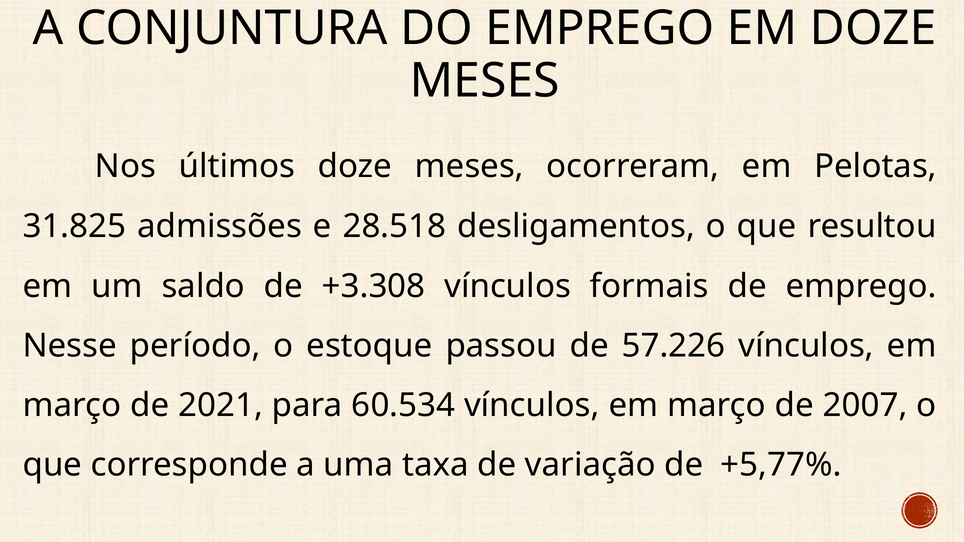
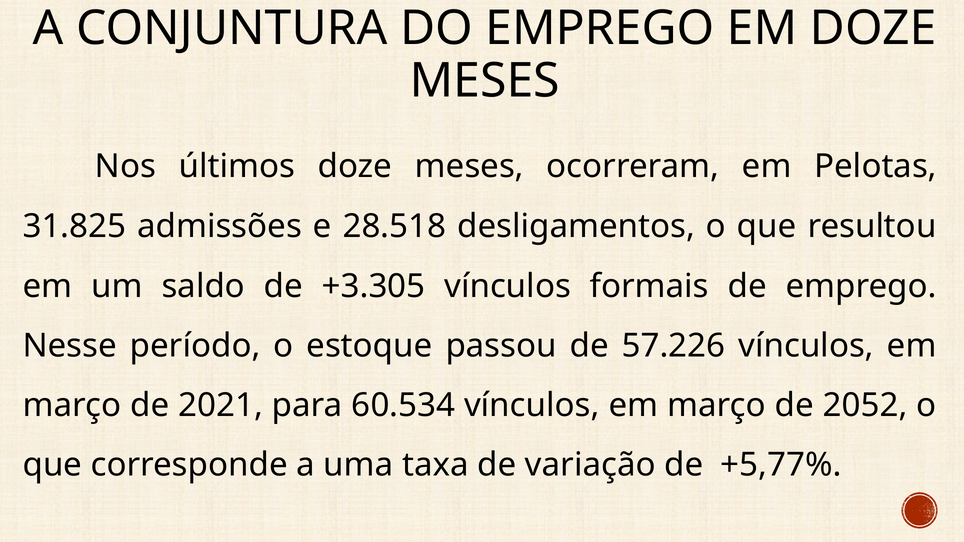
+3.308: +3.308 -> +3.305 (374, 286)
2007: 2007 -> 2052 (865, 405)
